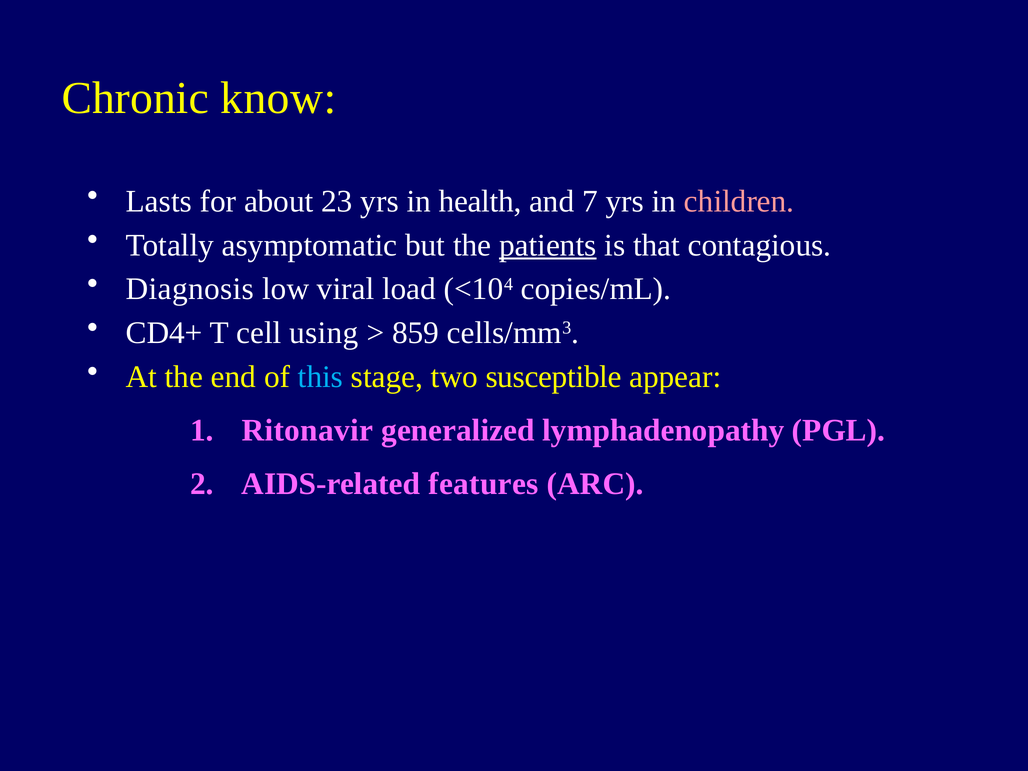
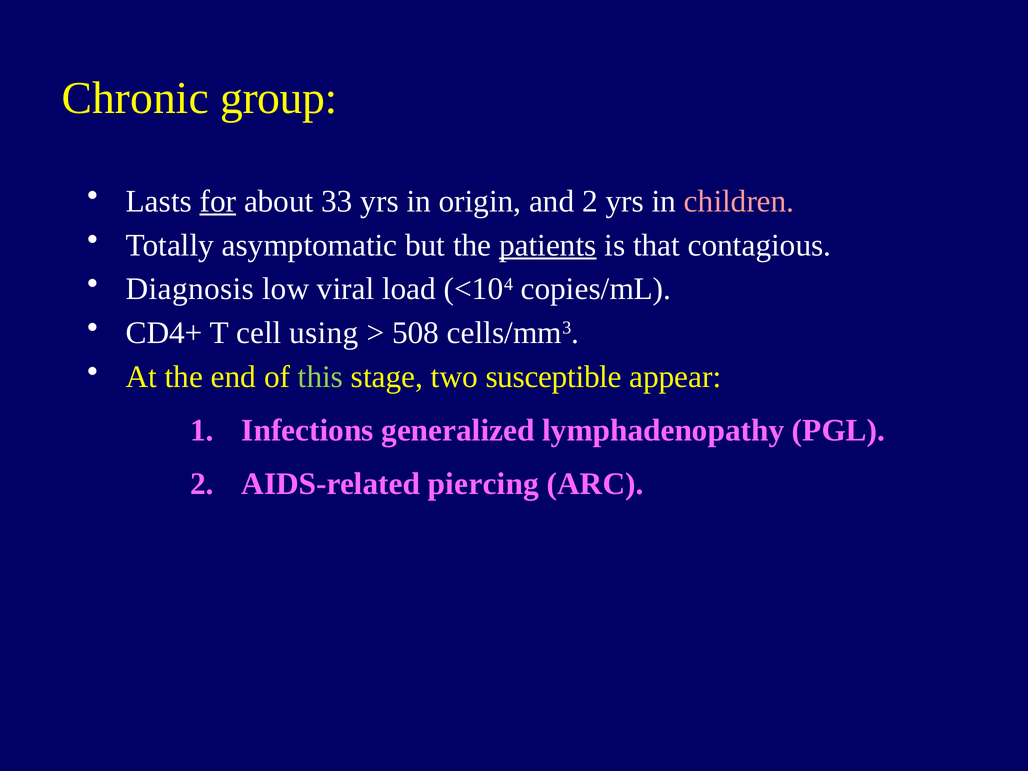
know: know -> group (279, 98)
for underline: none -> present (218, 201)
23: 23 -> 33 (337, 201)
health: health -> origin (480, 201)
and 7: 7 -> 2 (590, 201)
859: 859 -> 508 (416, 333)
this colour: light blue -> light green (321, 377)
Ritonavir: Ritonavir -> Infections (308, 430)
features: features -> piercing (483, 484)
